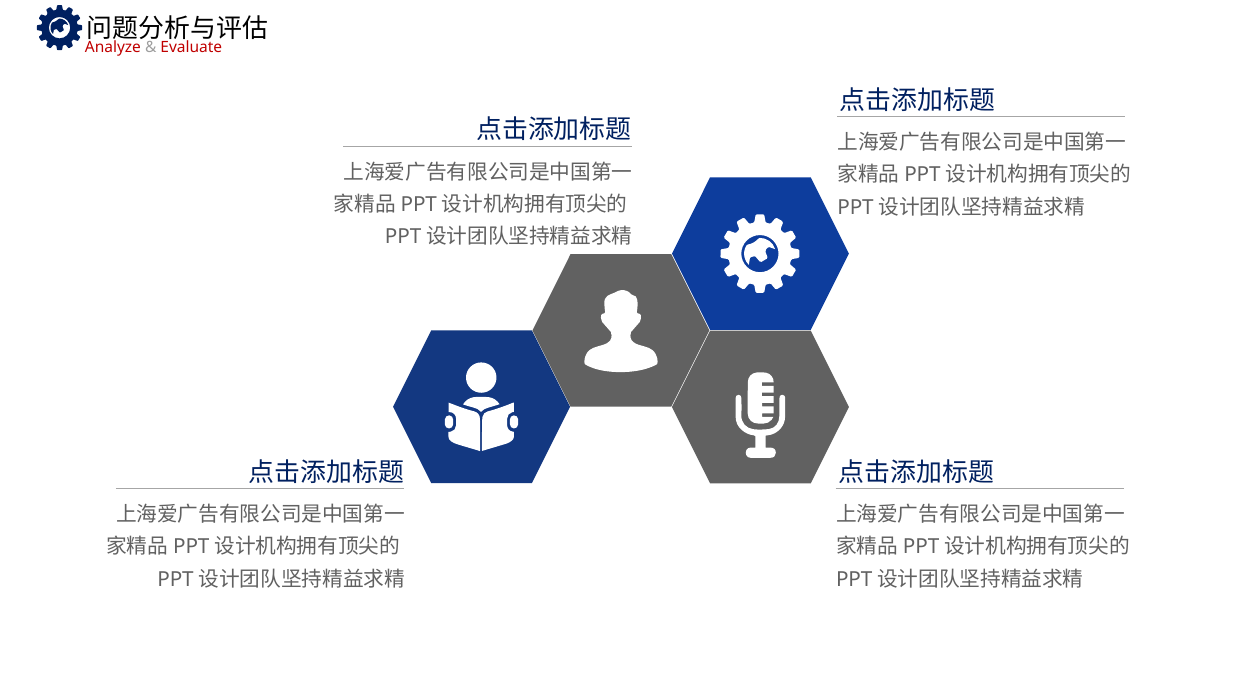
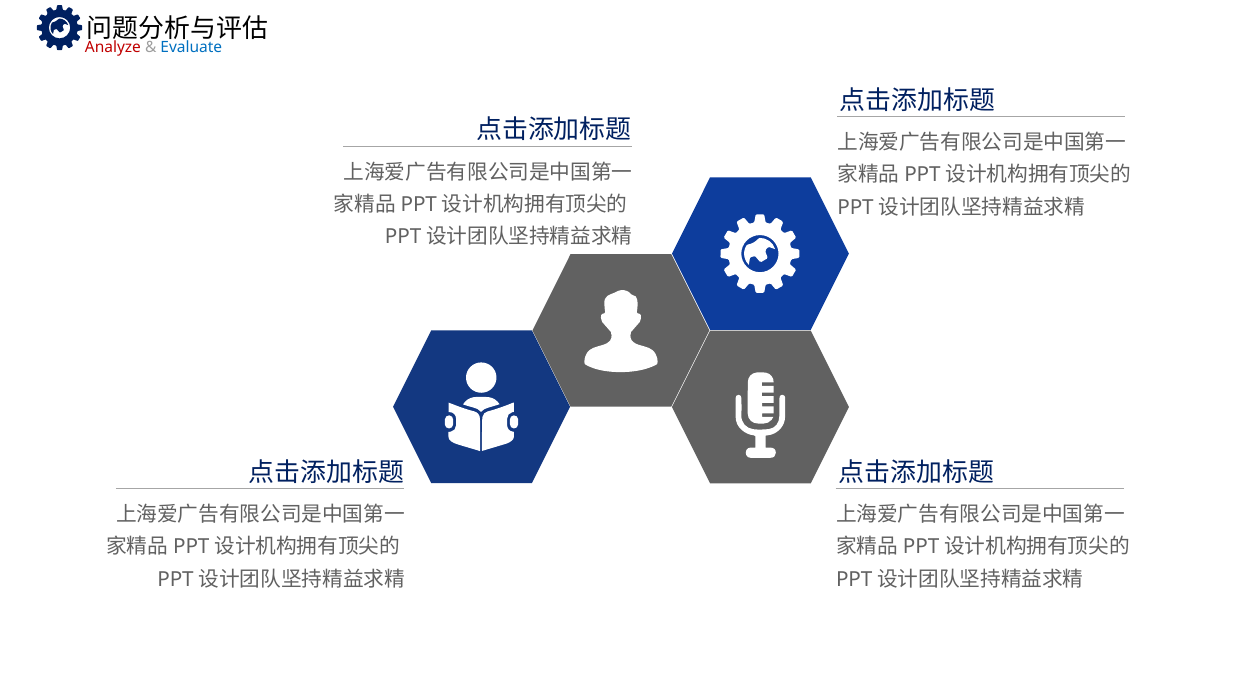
Evaluate colour: red -> blue (191, 47)
